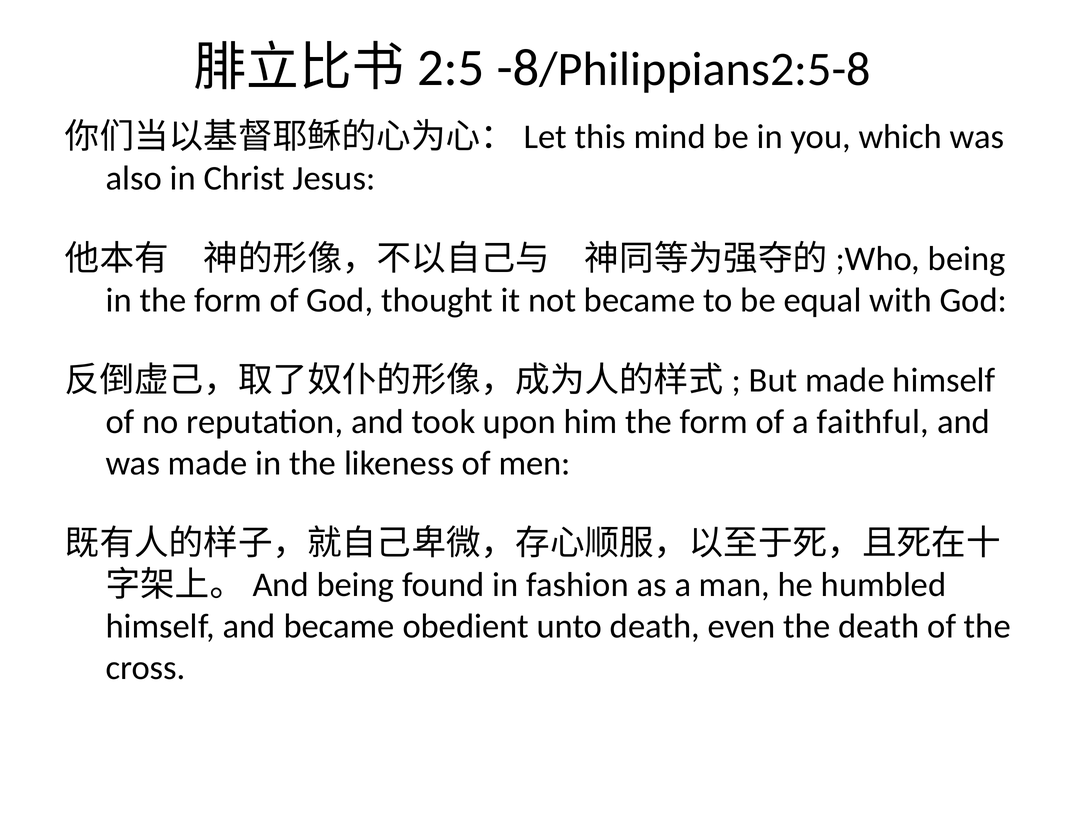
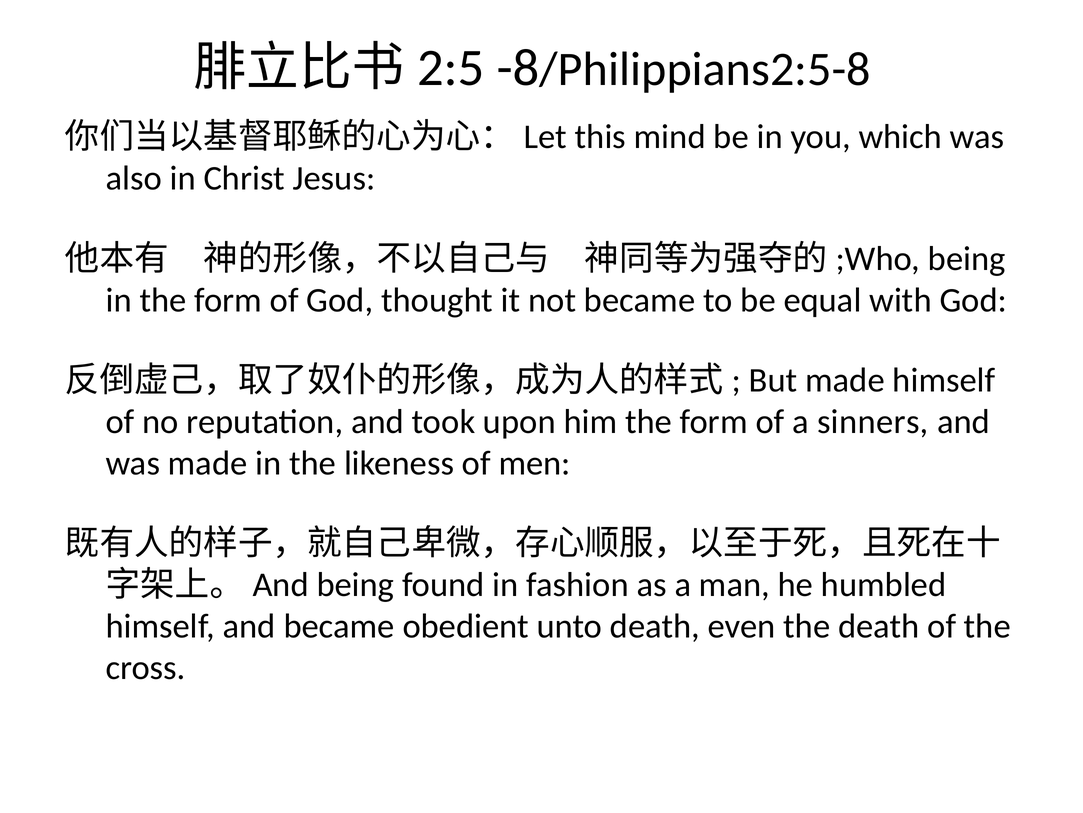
faithful: faithful -> sinners (873, 421)
